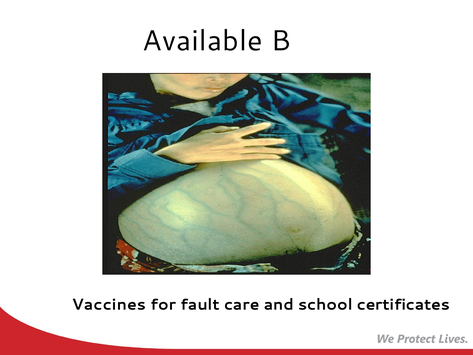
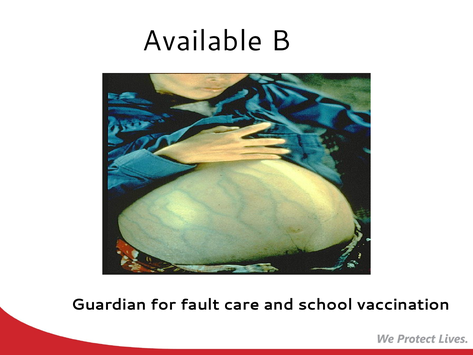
Vaccines: Vaccines -> Guardian (109, 305)
certificates: certificates -> vaccination (403, 305)
